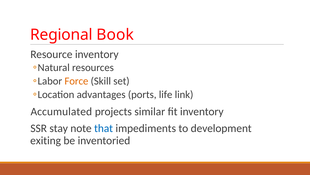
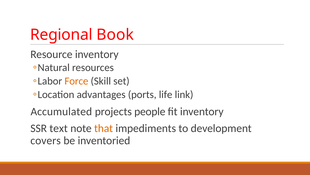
similar: similar -> people (150, 111)
stay: stay -> text (59, 128)
that colour: blue -> orange (104, 128)
exiting: exiting -> covers (46, 140)
